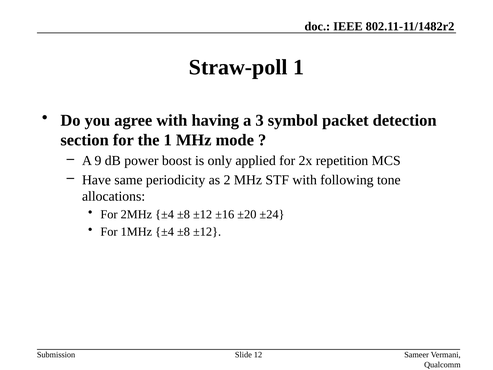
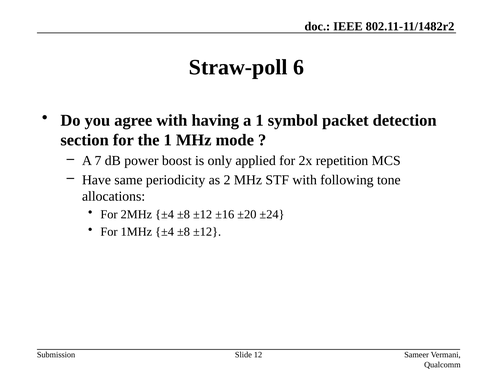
Straw-poll 1: 1 -> 6 (298, 67)
a 3: 3 -> 1 (260, 120)
9: 9 -> 7 (98, 161)
